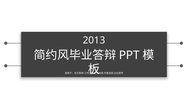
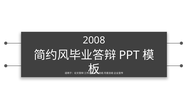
2013: 2013 -> 2008 (94, 40)
